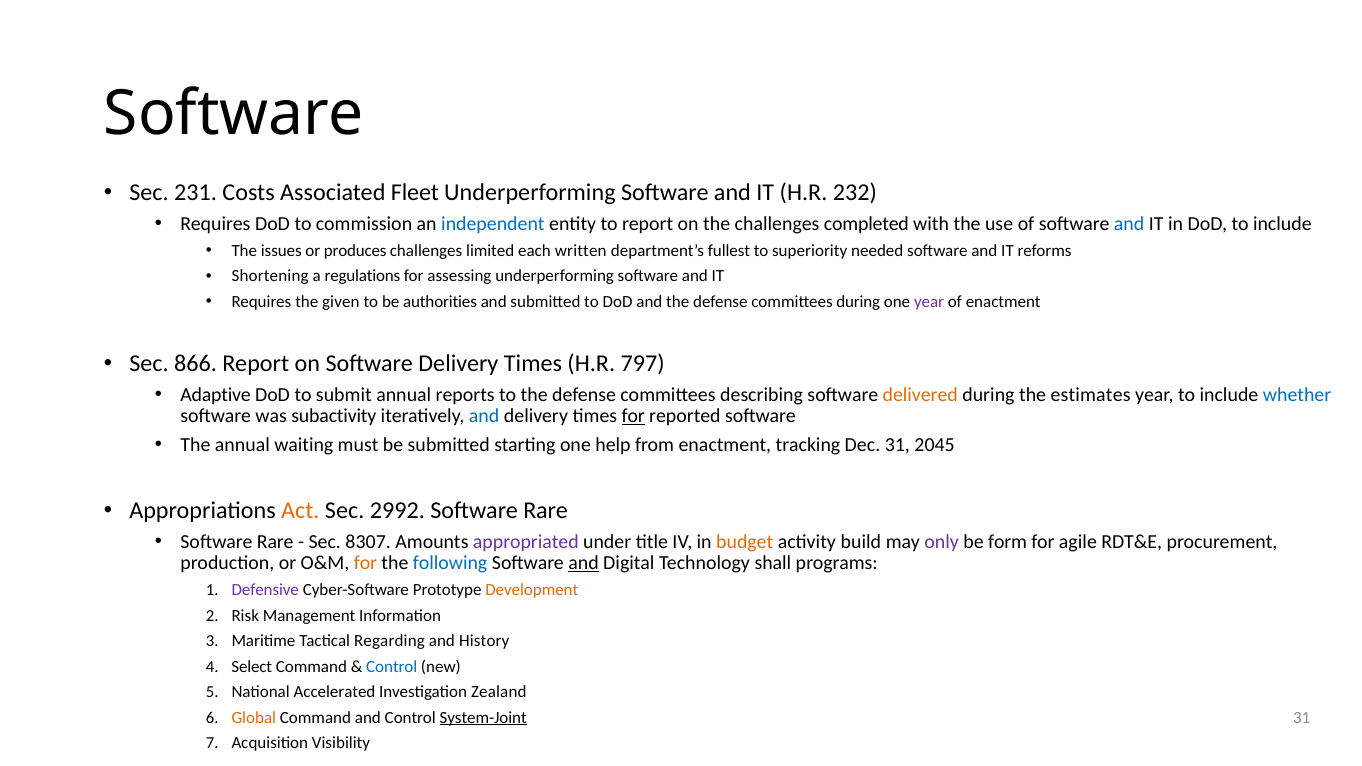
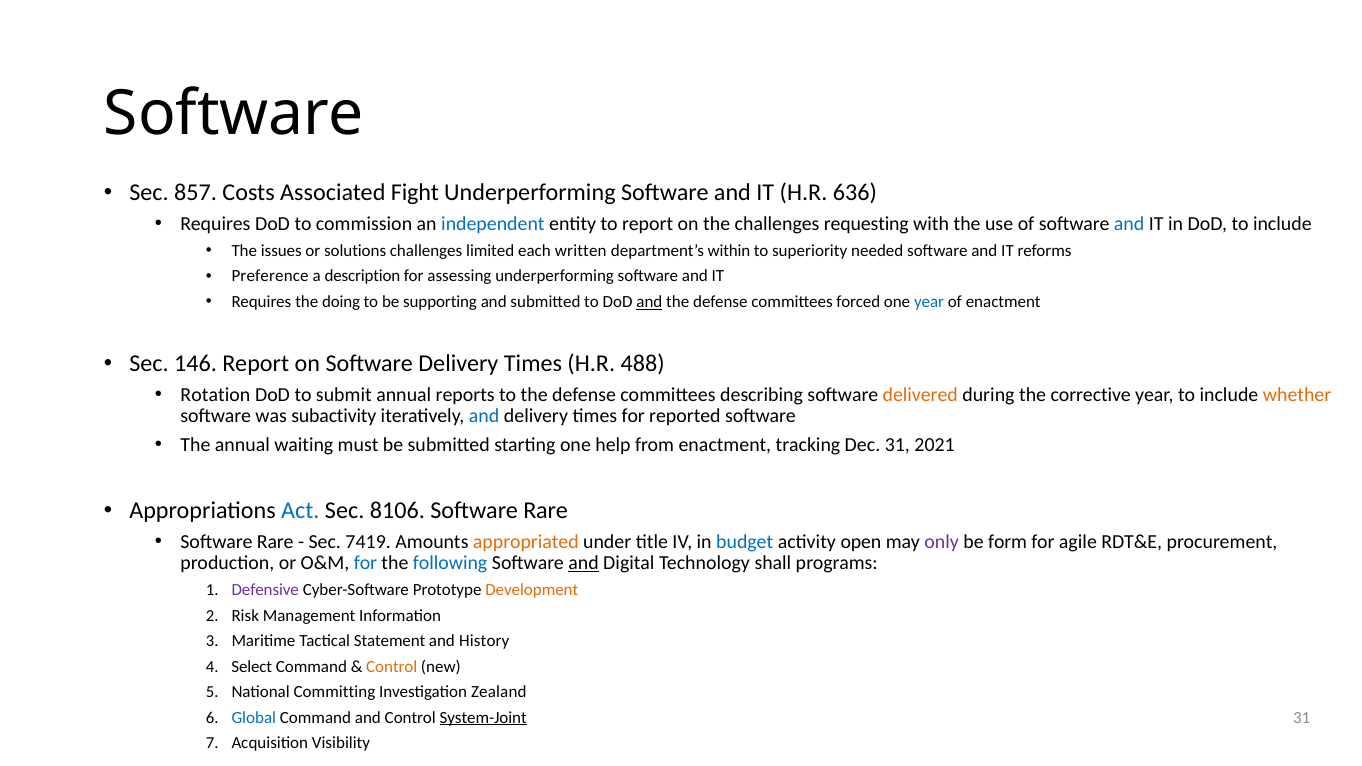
231: 231 -> 857 (196, 193)
Fleet: Fleet -> Fight (415, 193)
232: 232 -> 636 (855, 193)
completed: completed -> requesting (866, 224)
produces: produces -> solutions (355, 251)
fullest: fullest -> within (729, 251)
Shortening: Shortening -> Preference (270, 276)
regulations: regulations -> description (362, 276)
given: given -> doing (341, 302)
authorities: authorities -> supporting (440, 302)
and underline: none -> present (649, 302)
committees during: during -> forced (858, 302)
year colour: purple -> blue (929, 302)
866: 866 -> 146 (196, 364)
797: 797 -> 488 (643, 364)
Adaptive: Adaptive -> Rotation (215, 395)
estimates: estimates -> corrective (1091, 395)
whether colour: blue -> orange (1297, 395)
for underline: present -> none (633, 416)
2045: 2045 -> 2021 (935, 445)
Act colour: orange -> blue (300, 511)
2992: 2992 -> 8106 (397, 511)
8307: 8307 -> 7419 (368, 542)
appropriated colour: purple -> orange (526, 542)
budget colour: orange -> blue (745, 542)
build: build -> open (861, 542)
for colour: orange -> blue (366, 563)
Regarding: Regarding -> Statement (390, 641)
Control colour: blue -> orange (392, 667)
Accelerated: Accelerated -> Committing (334, 692)
Global colour: orange -> blue (254, 718)
